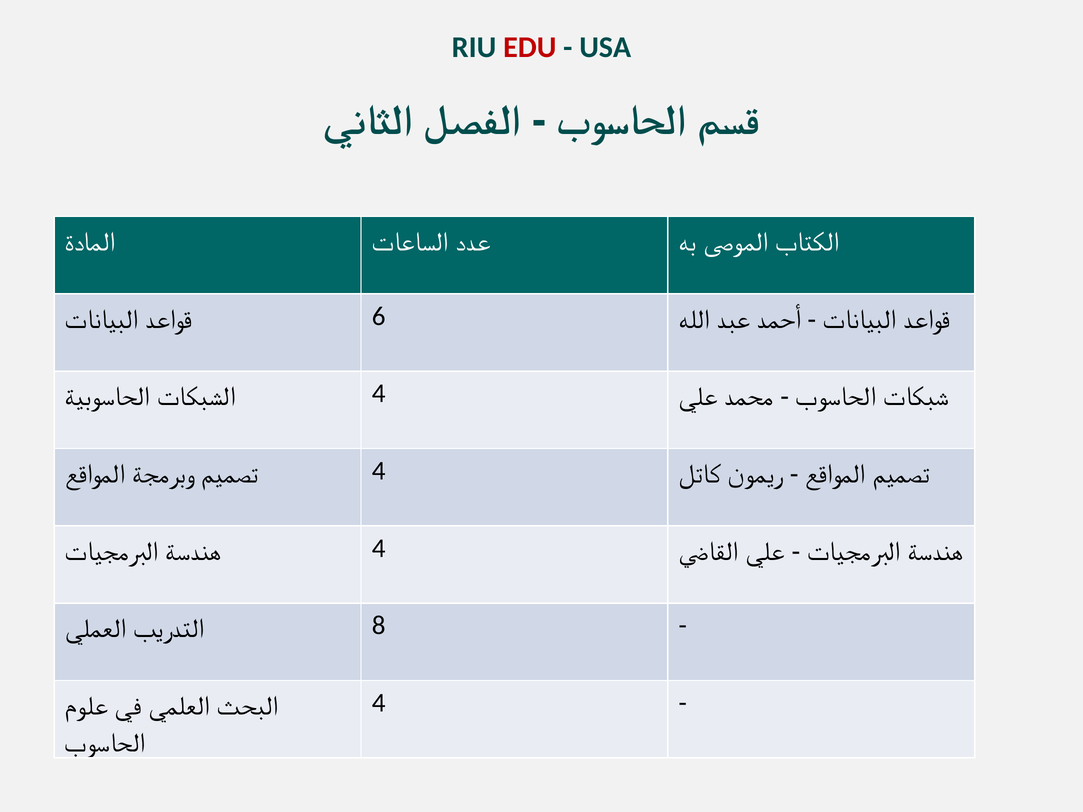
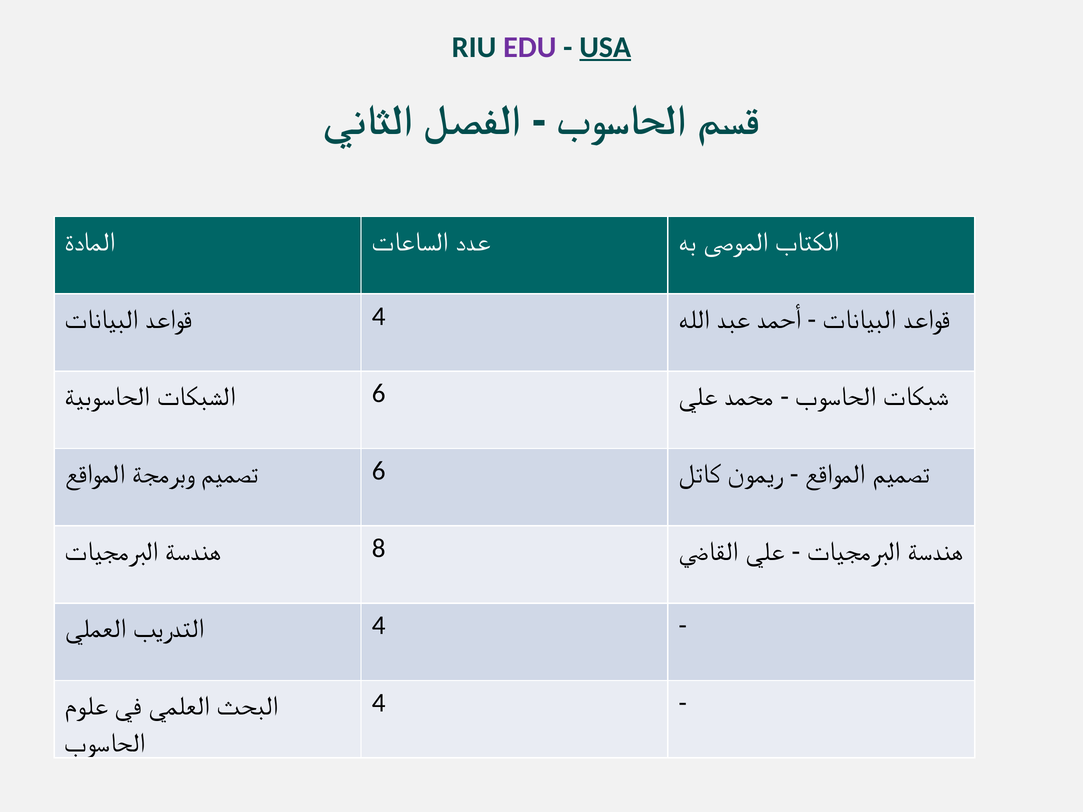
EDU colour: red -> purple (530, 47)
USA underline: none -> present (605, 47)
6: 6 -> 4 (379, 316)
4: 4 -> 6 (379, 394)
4: 4 -> 6 (379, 471)
4: 4 -> 8 (379, 548)
8: 8 -> 4 (379, 626)
